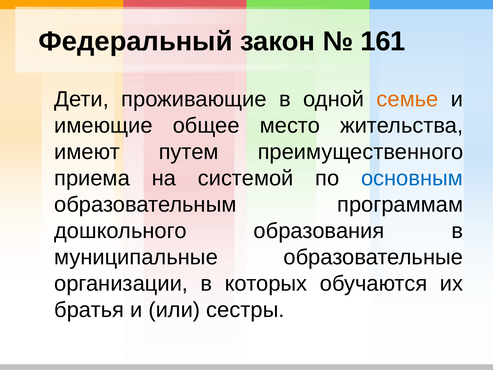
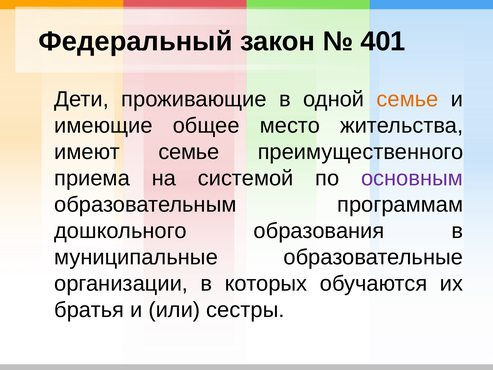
161: 161 -> 401 (383, 41)
имеют путем: путем -> семье (189, 152)
основным colour: blue -> purple (412, 178)
